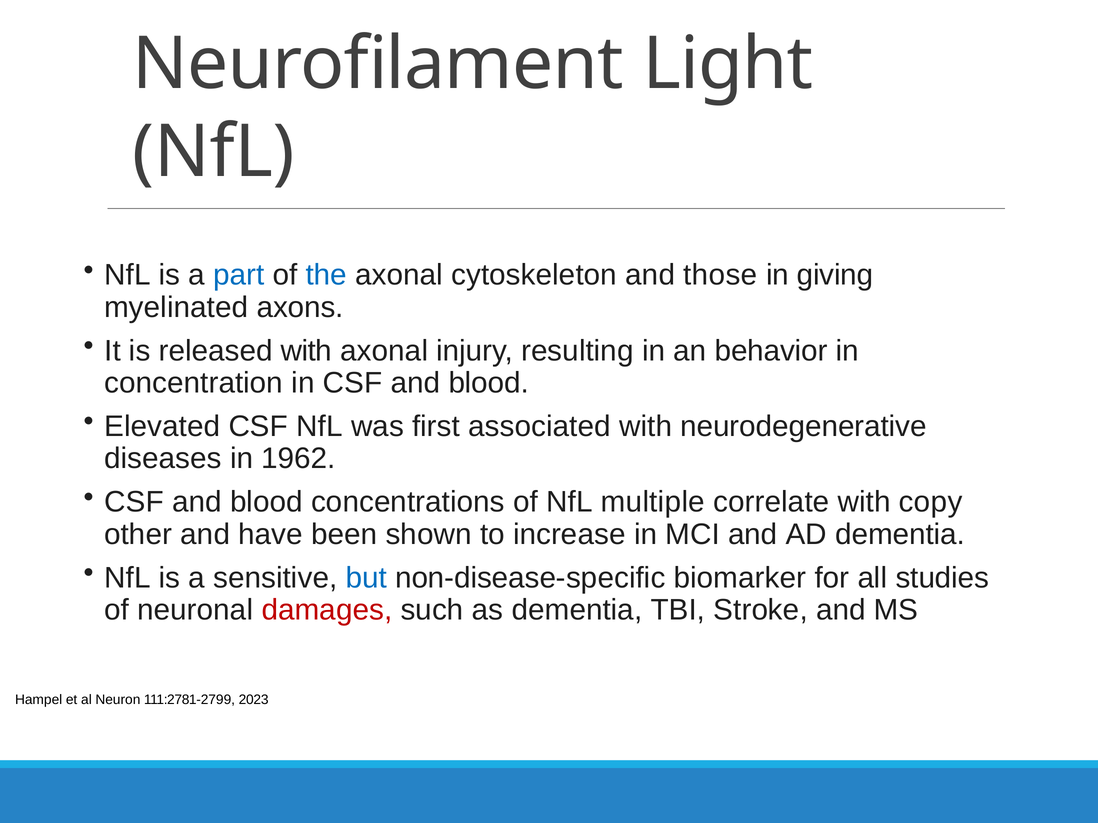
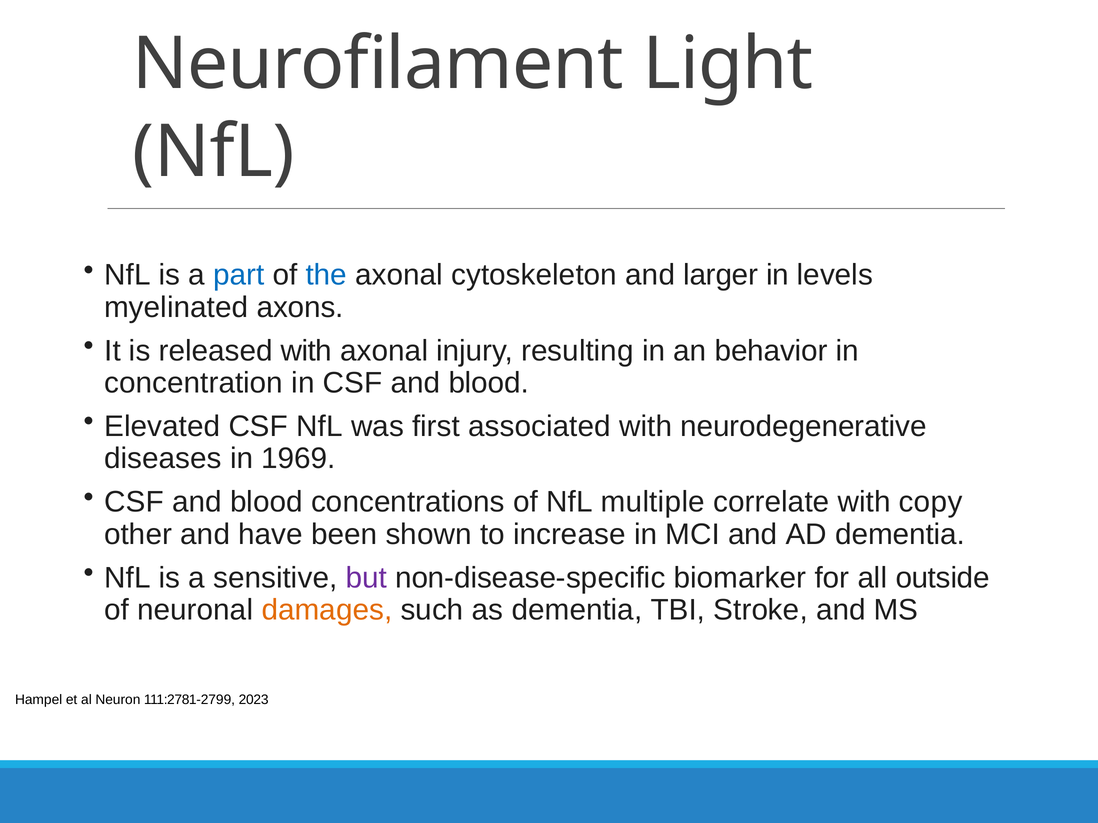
those: those -> larger (721, 275)
giving: giving -> levels (835, 275)
1962: 1962 -> 1969 (298, 459)
but colour: blue -> purple (366, 578)
studies: studies -> outside (943, 578)
damages colour: red -> orange (327, 610)
